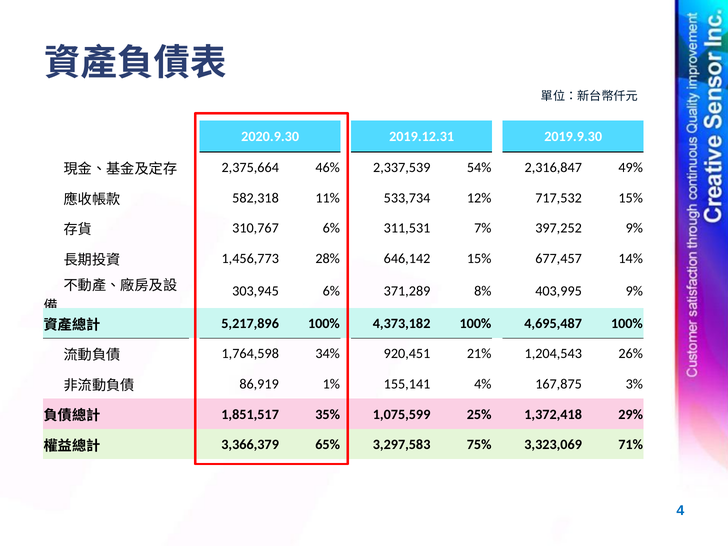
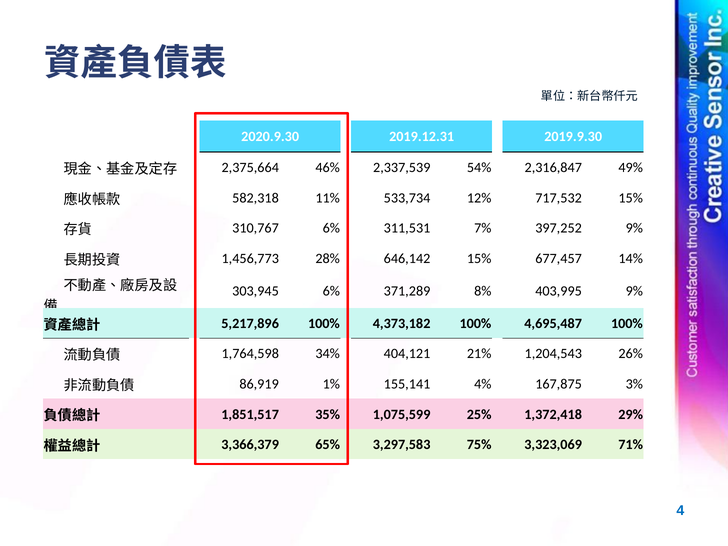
920,451: 920,451 -> 404,121 (407, 354)
